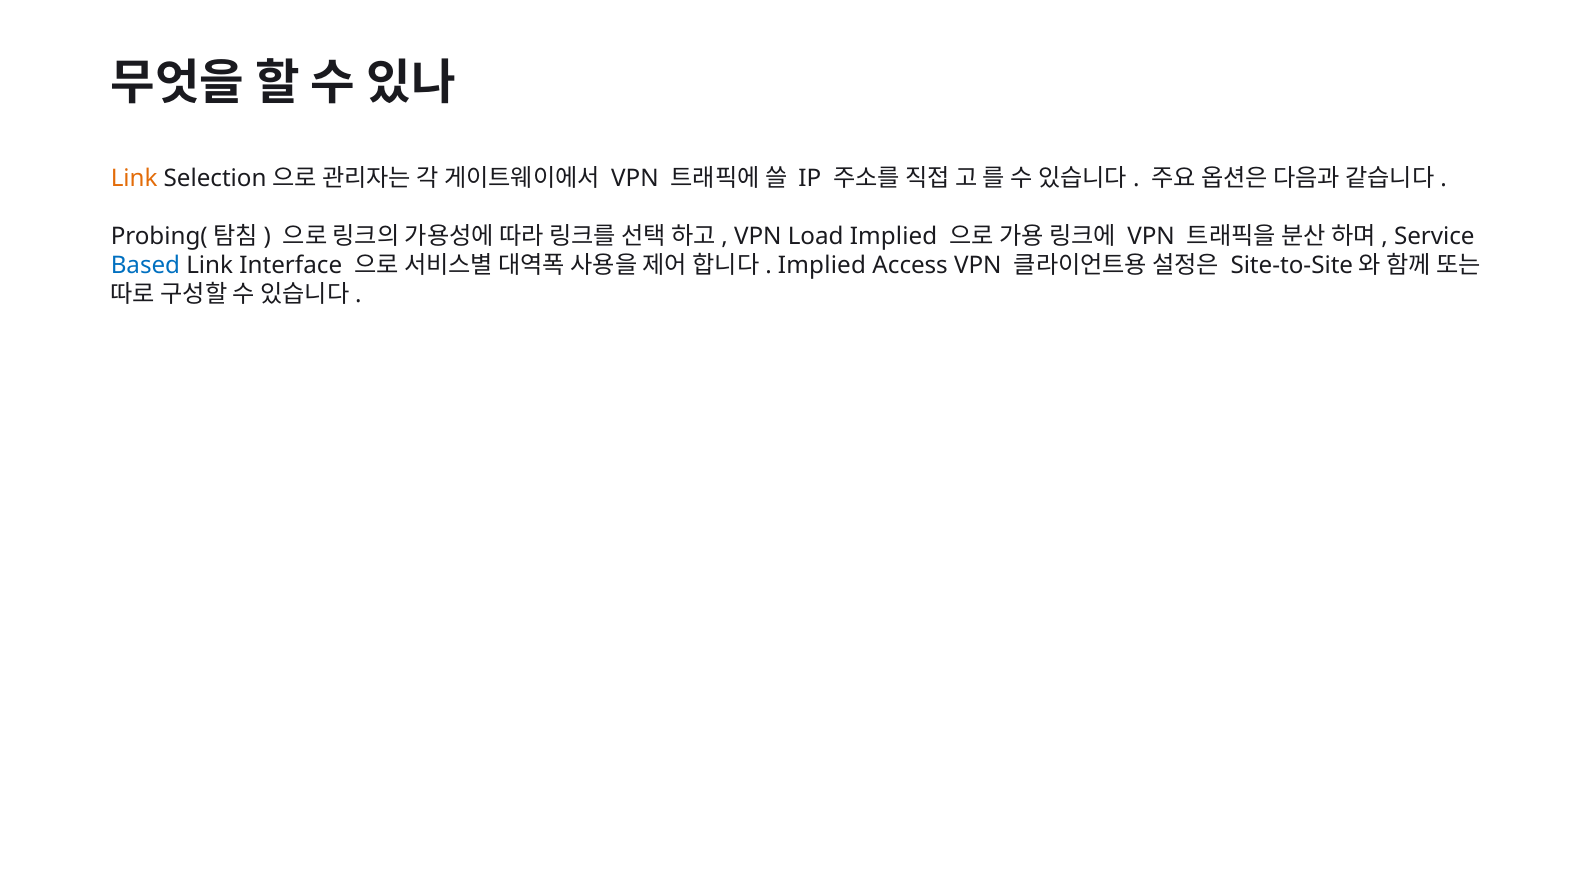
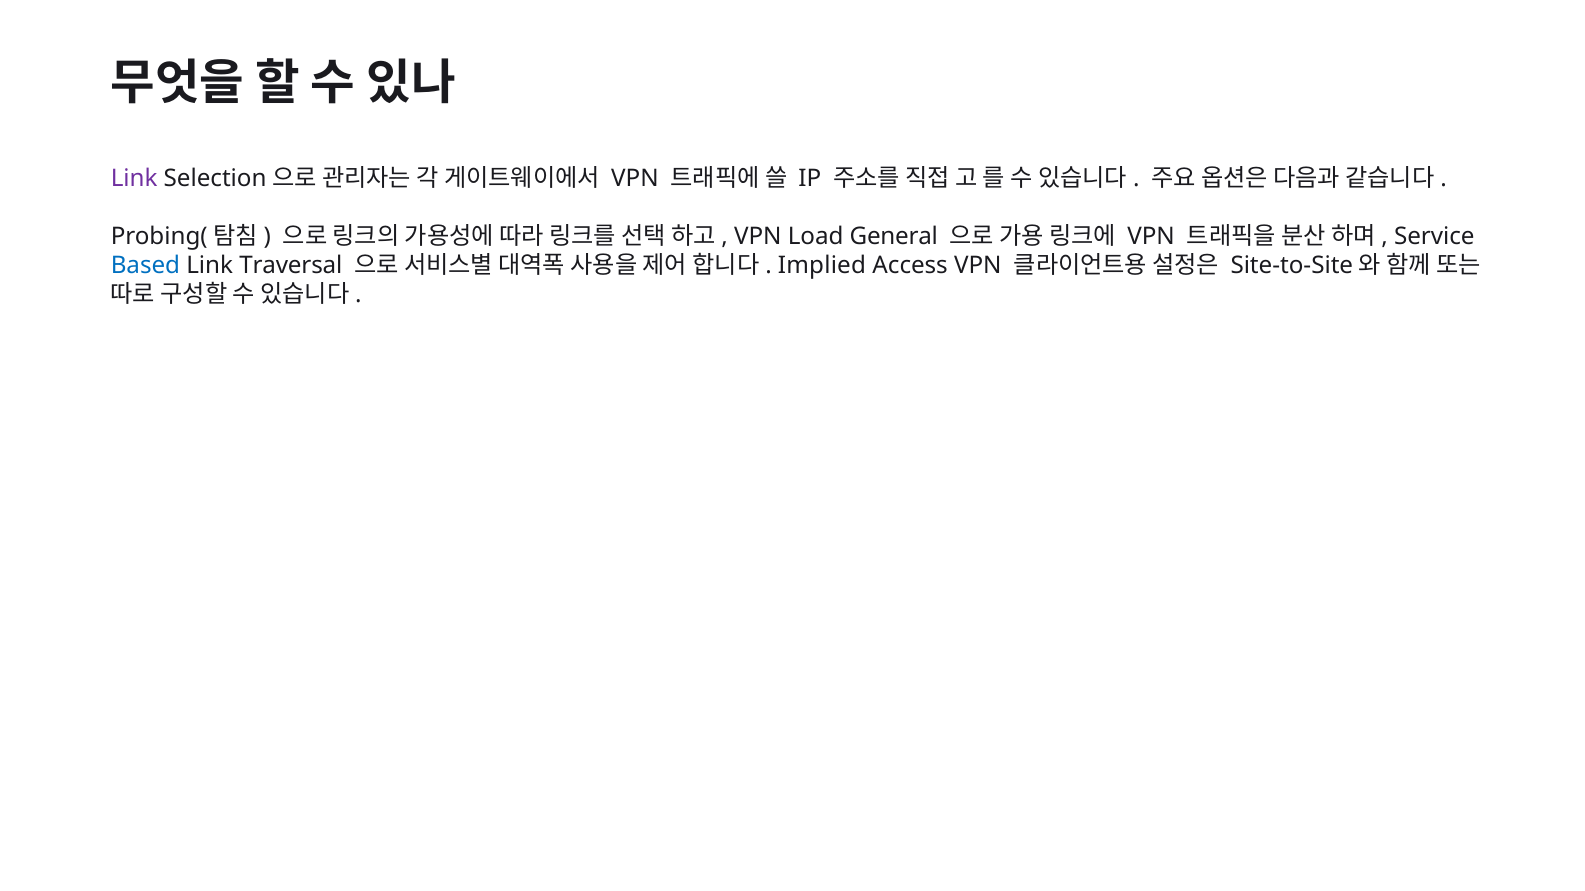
Link colour: orange -> purple (134, 179)
Load Implied: Implied -> General (894, 237)
Interface: Interface -> Traversal (291, 266)
